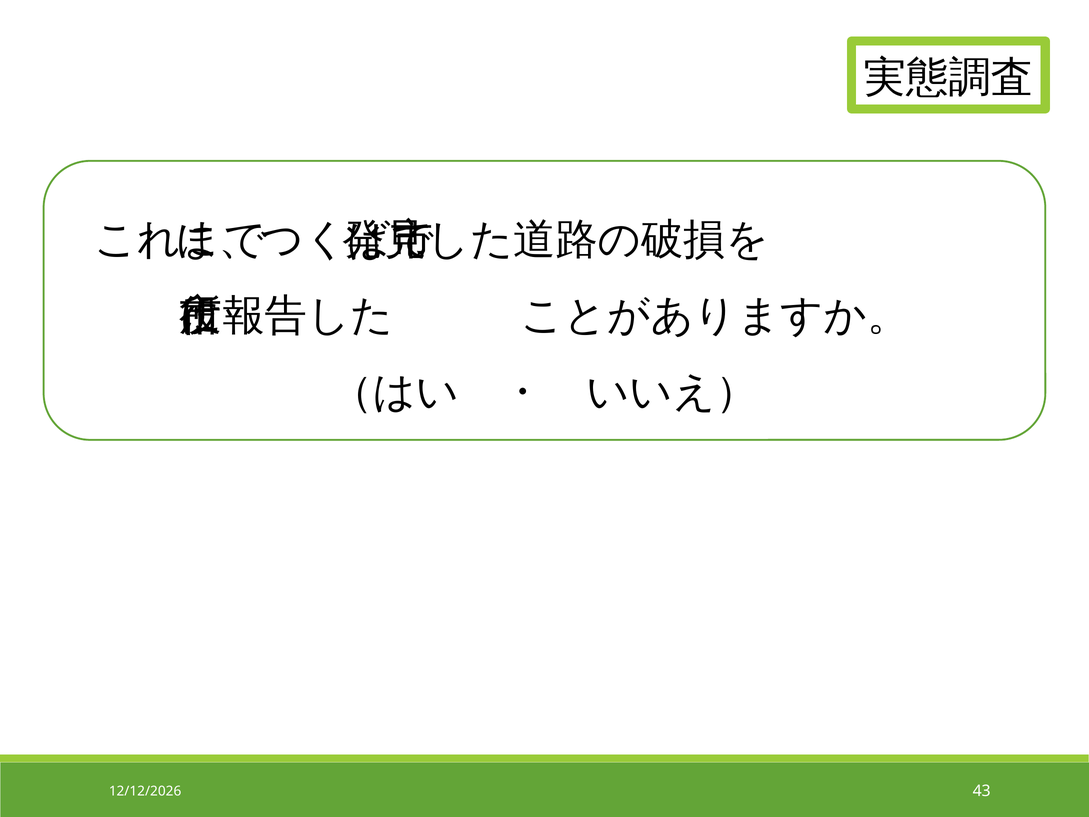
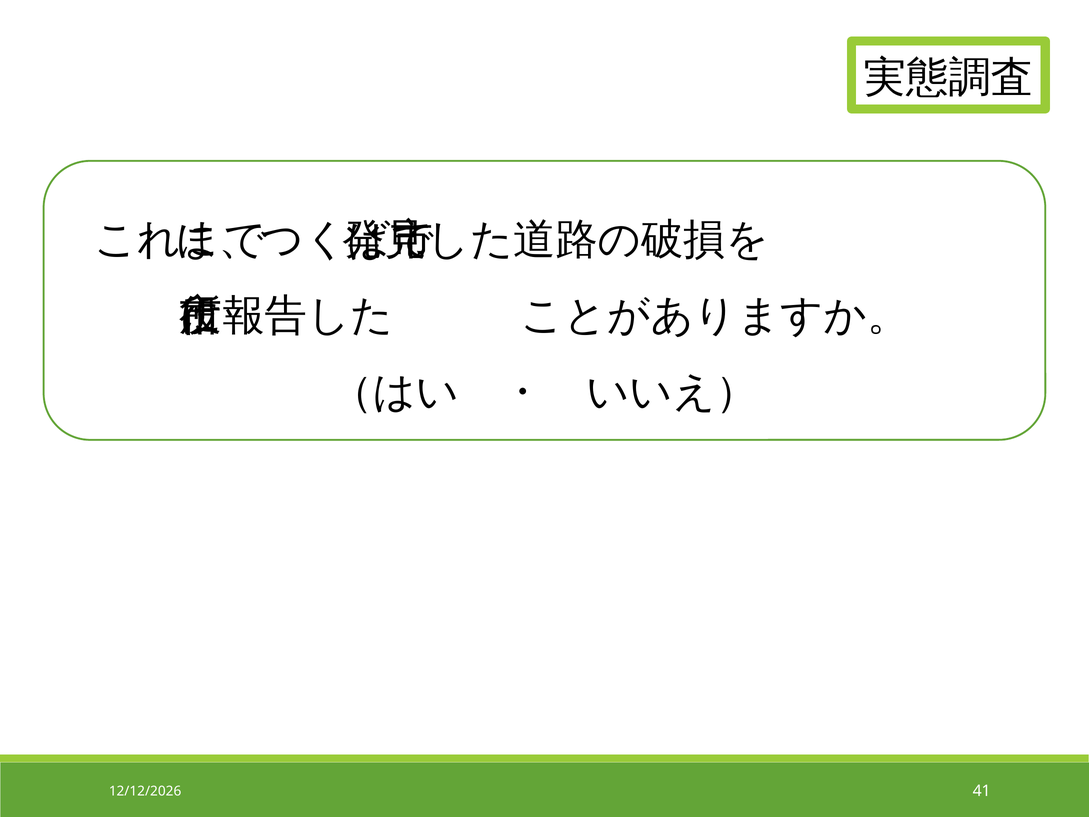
43: 43 -> 41 (982, 791)
